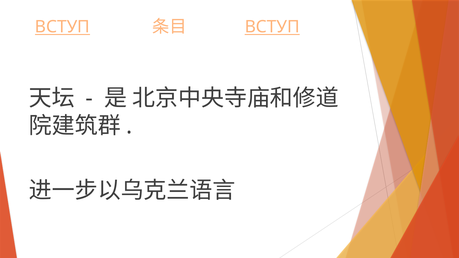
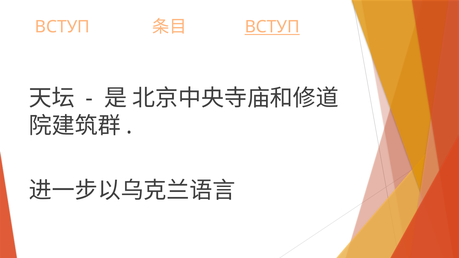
ВСТУП underline: present -> none (62, 27)
